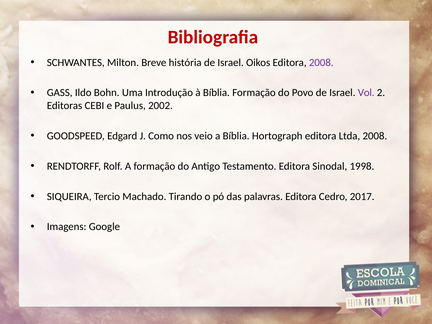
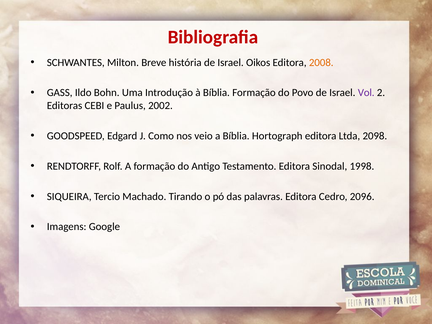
2008 colour: purple -> orange (321, 63)
Ltda 2008: 2008 -> 2098 (375, 136)
2017: 2017 -> 2096 (362, 196)
